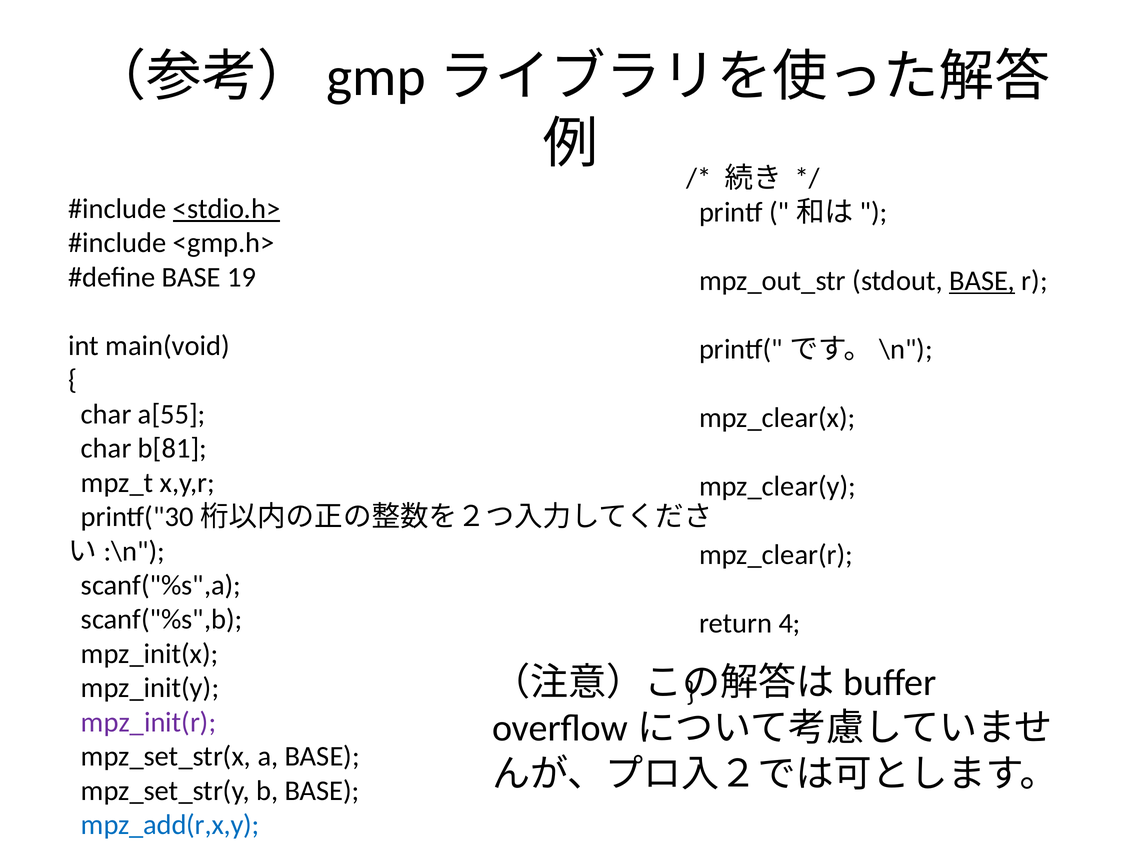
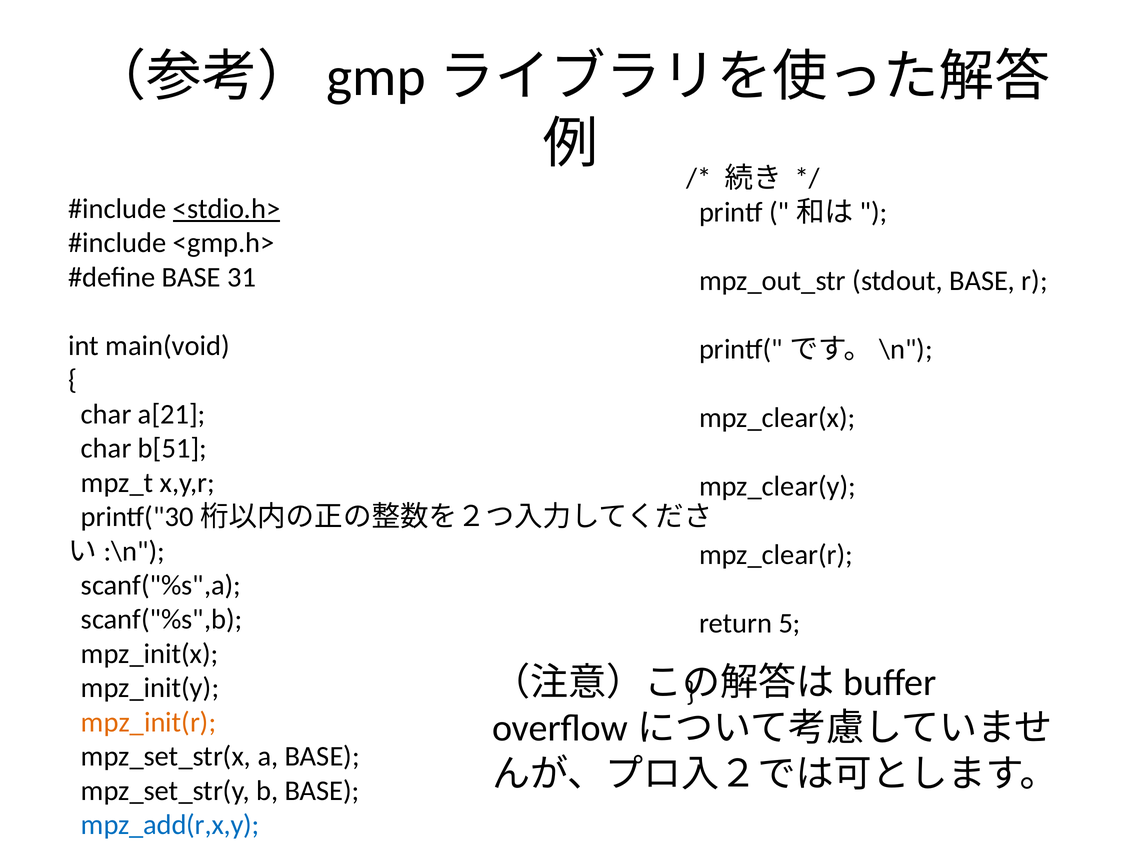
19: 19 -> 31 (242, 277)
BASE underline: present -> none (982, 281)
a[55: a[55 -> a[21 (172, 414)
b[81: b[81 -> b[51 (172, 448)
4: 4 -> 5 (790, 623)
mpz_init(r colour: purple -> orange (149, 722)
